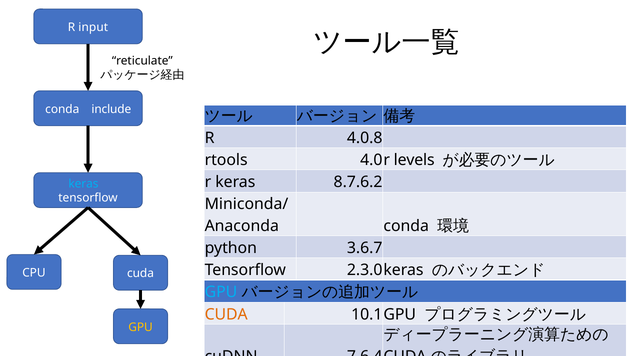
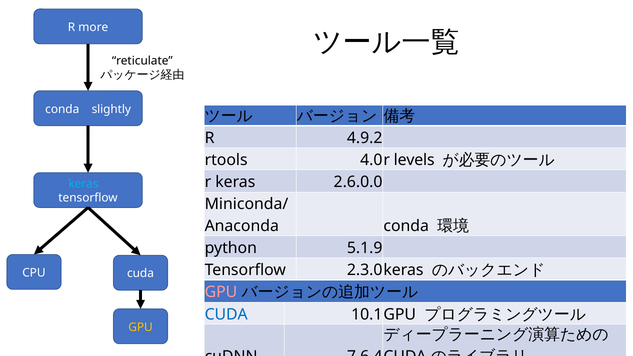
input: input -> more (93, 27)
include: include -> slightly (111, 109)
4.0.8: 4.0.8 -> 4.9.2 (365, 138)
8.7.6.2: 8.7.6.2 -> 2.6.0.0 (358, 182)
3.6.7: 3.6.7 -> 5.1.9 (365, 248)
GPU colour: light blue -> pink (221, 292)
CUDA colour: orange -> blue (226, 314)
